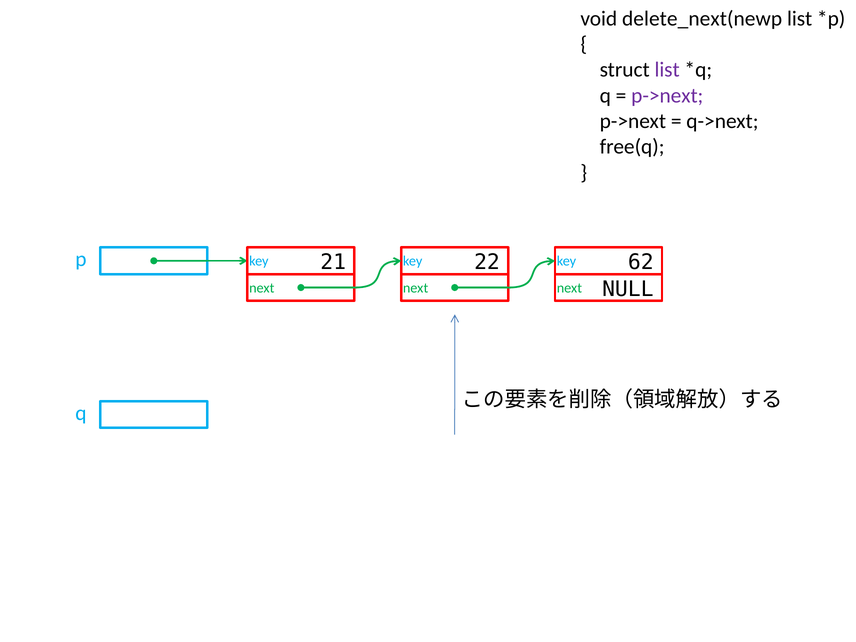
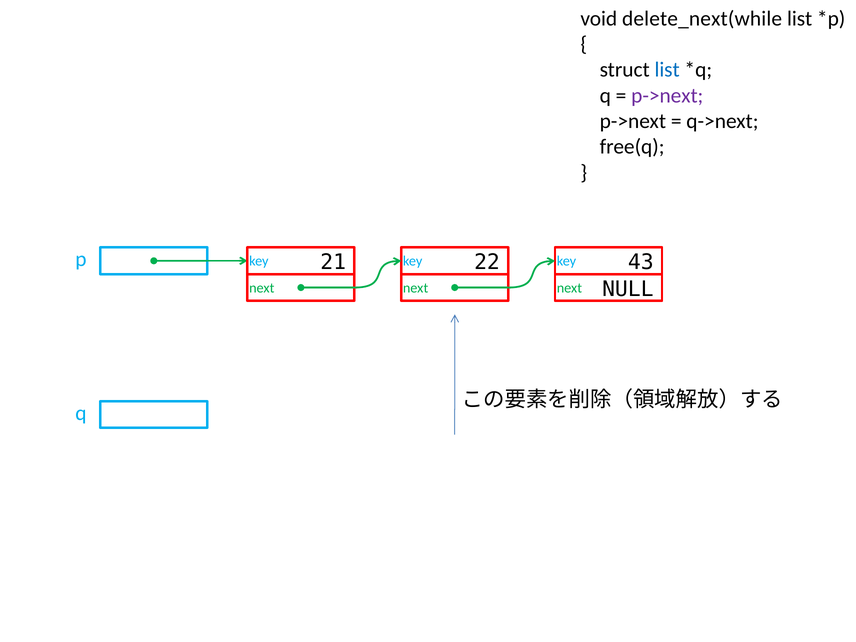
delete_next(newp: delete_next(newp -> delete_next(while (702, 19)
list colour: purple -> blue (667, 70)
62: 62 -> 43 (641, 262)
